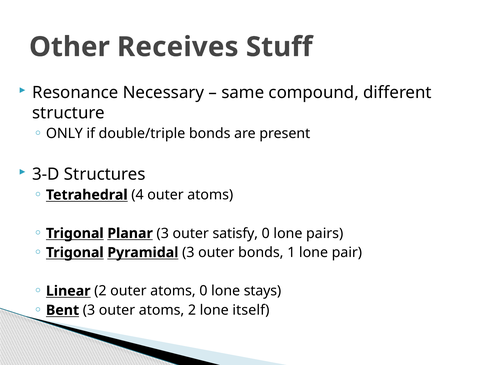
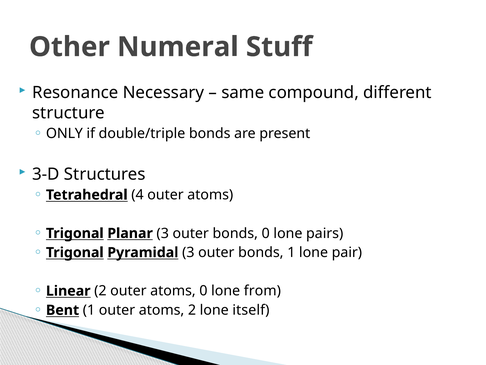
Receives: Receives -> Numeral (178, 47)
Planar 3 outer satisfy: satisfy -> bonds (235, 233)
stays: stays -> from (262, 291)
Bent 3: 3 -> 1 (89, 310)
